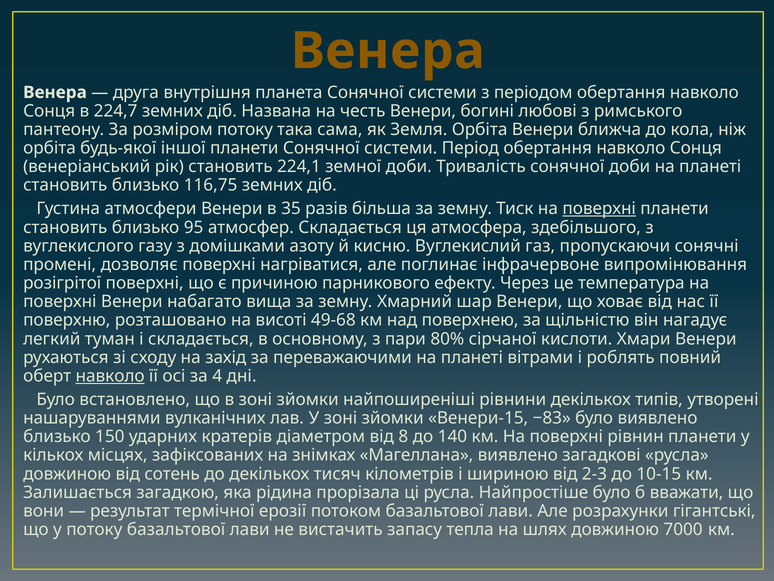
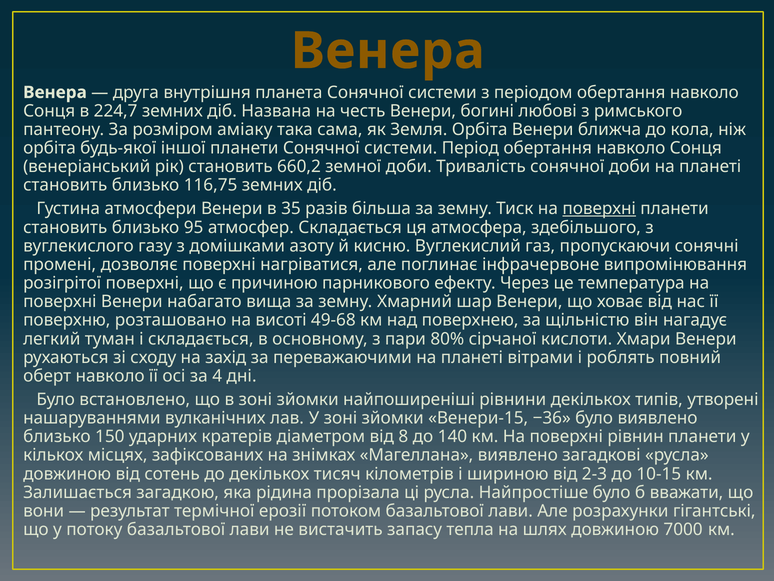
розміром потоку: потоку -> аміаку (245, 129)
224,1: 224,1 -> 660,2 (299, 167)
навколо underline: present -> none (110, 376)
−83: −83 -> −36 (552, 418)
